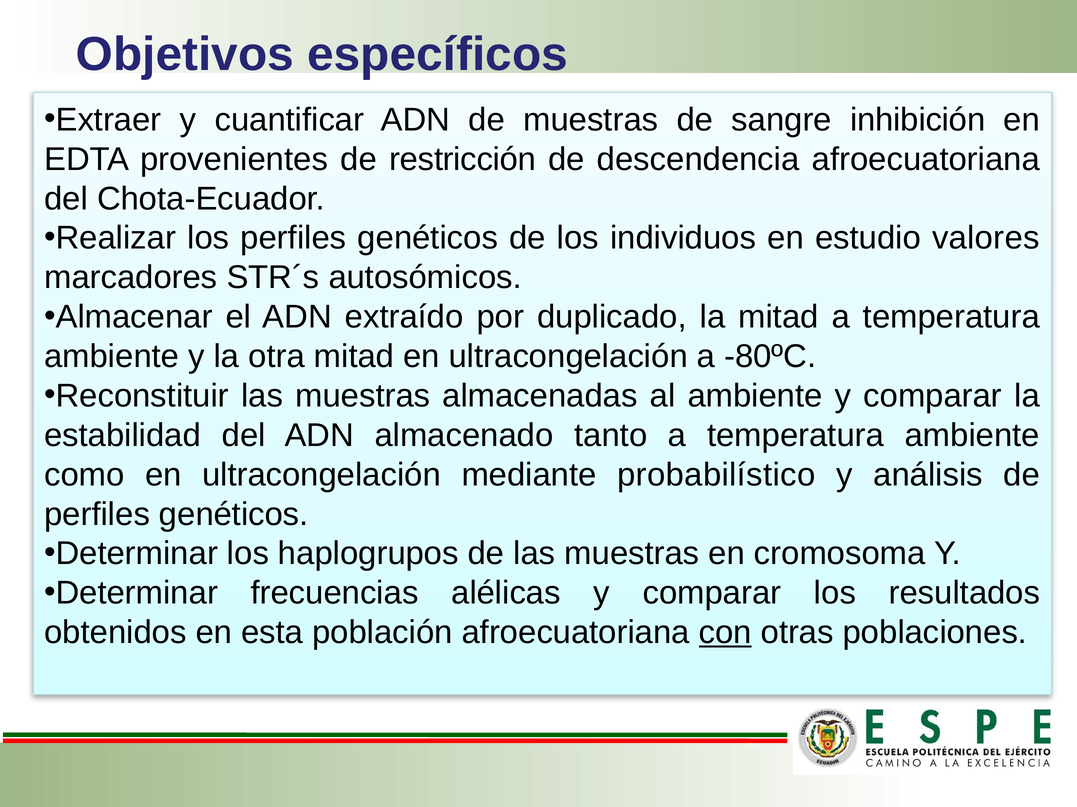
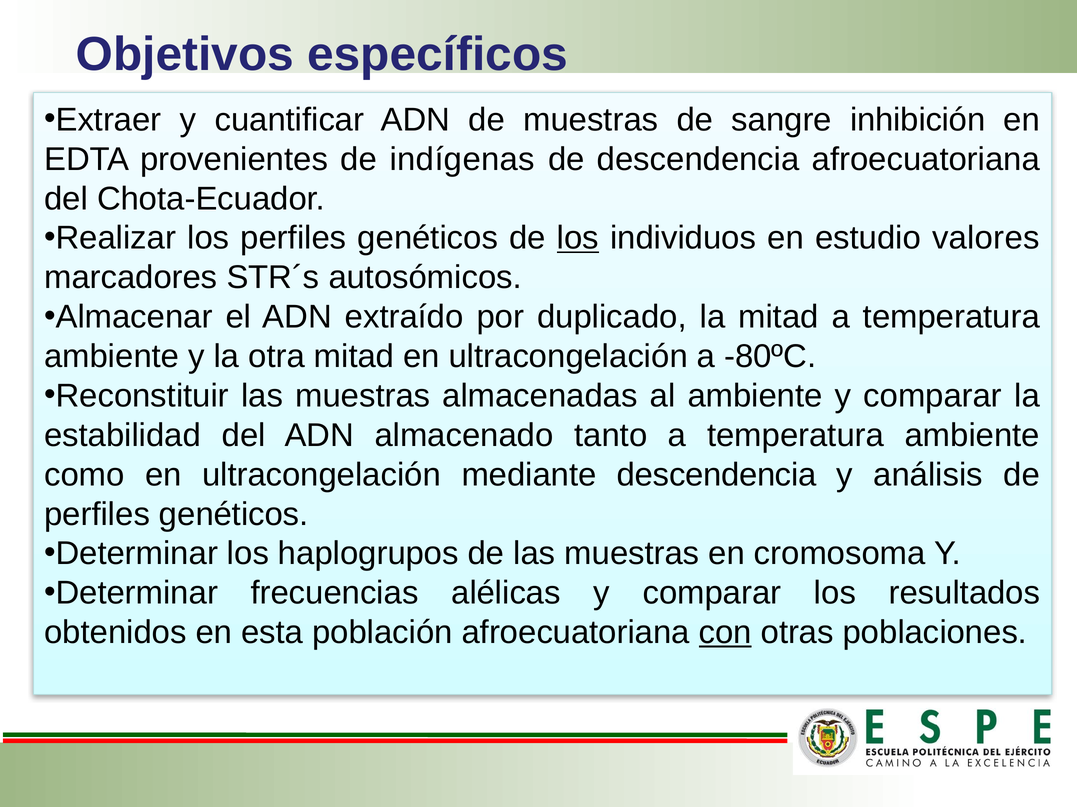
restricción: restricción -> indígenas (462, 159)
los underline: none -> present (578, 238)
mediante probabilístico: probabilístico -> descendencia (717, 475)
